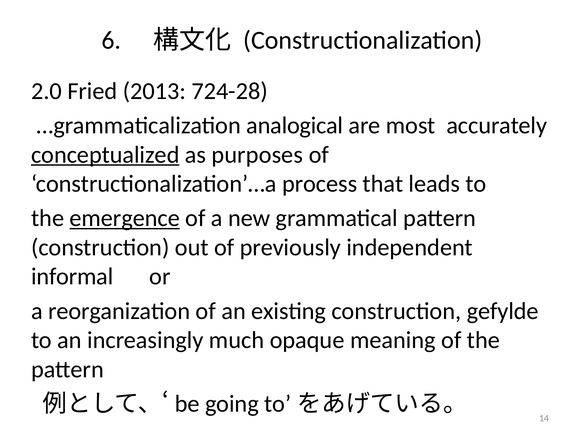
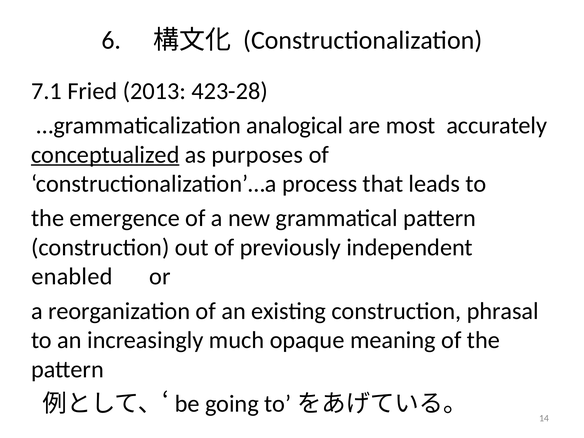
2.0: 2.0 -> 7.1 (46, 91)
724-28: 724-28 -> 423-28 (230, 91)
emergence underline: present -> none (125, 218)
informal: informal -> enabled (72, 277)
gefylde: gefylde -> phrasal (503, 311)
